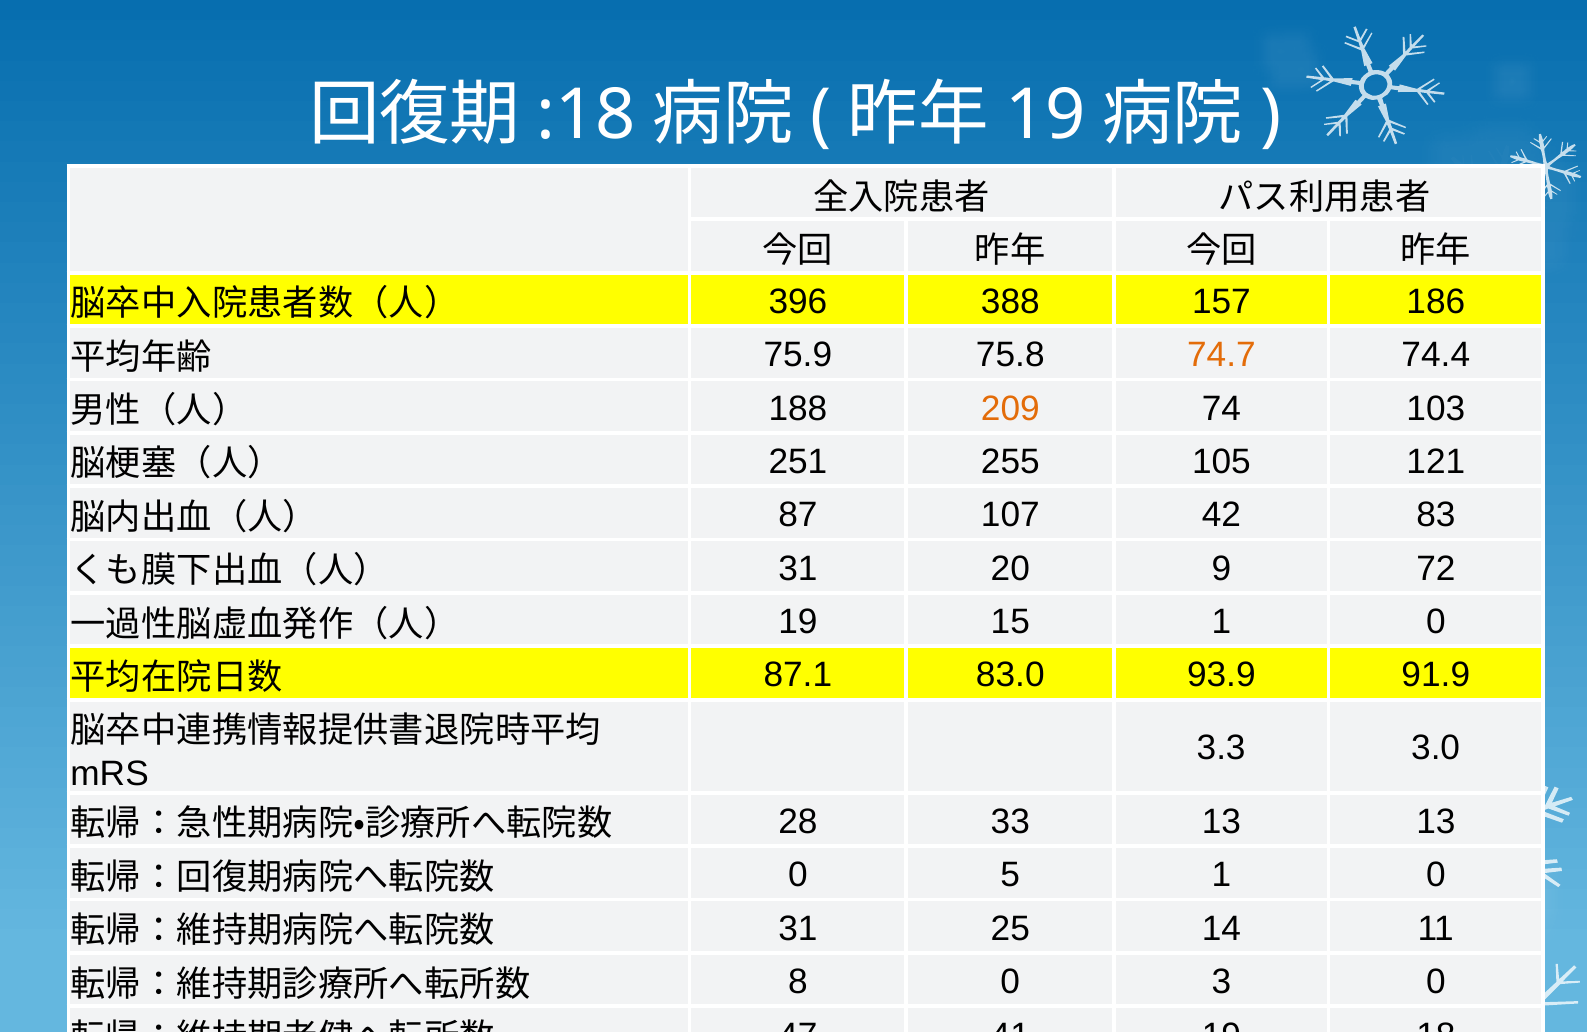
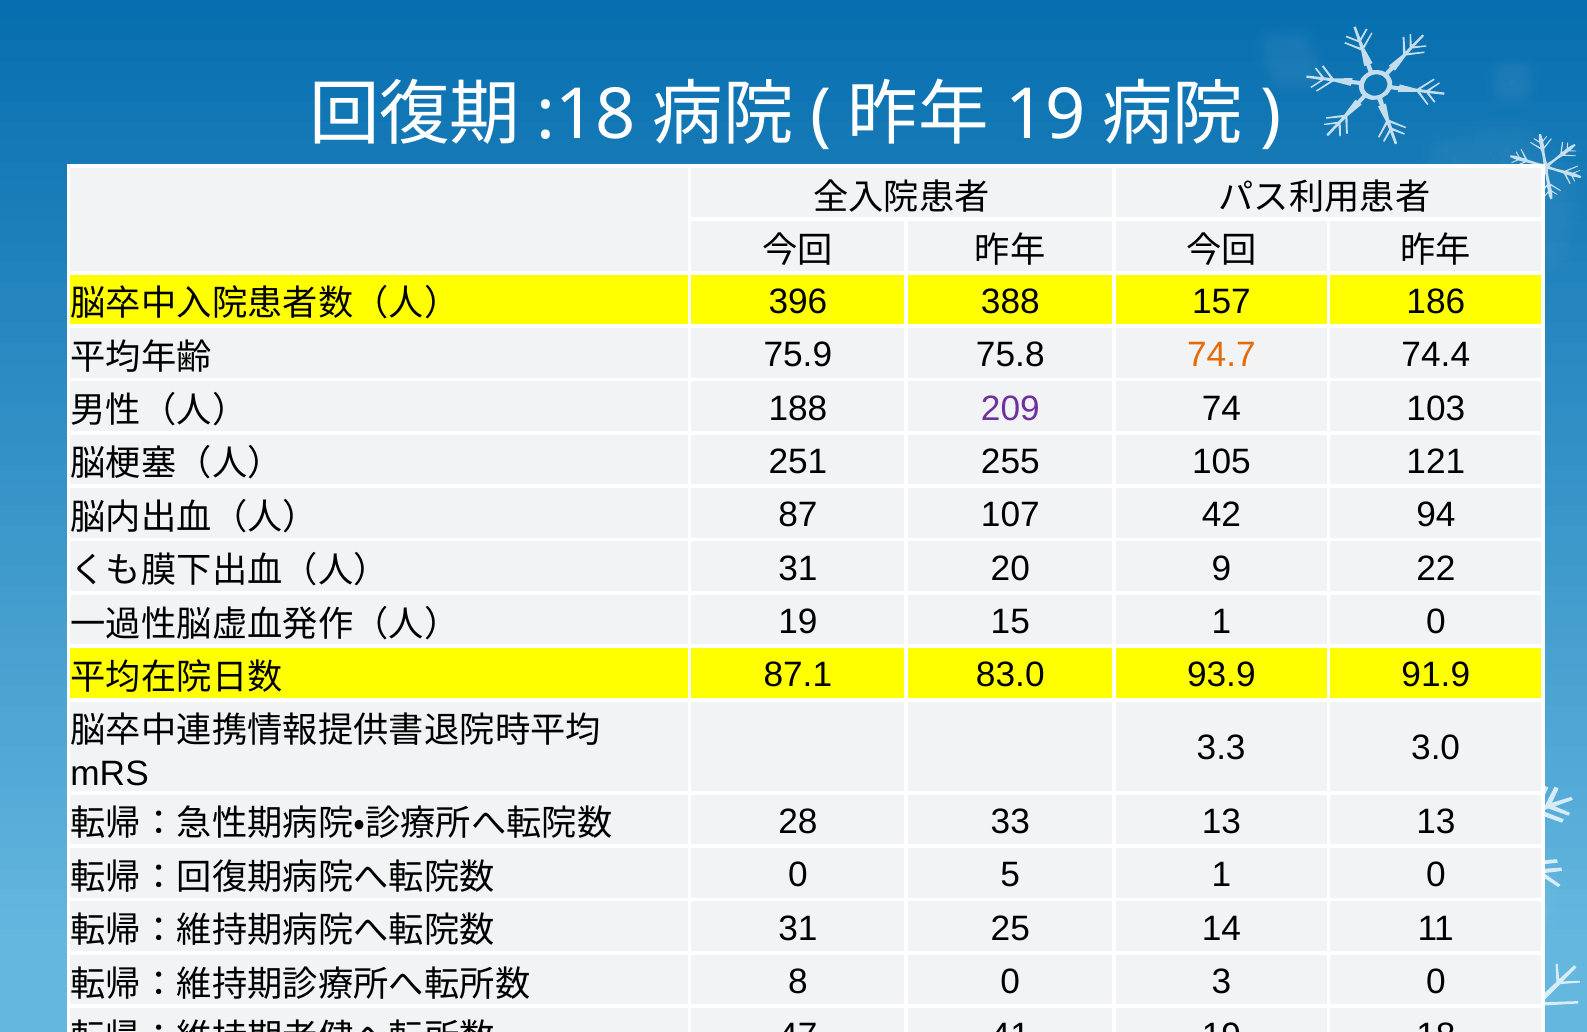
209 colour: orange -> purple (1010, 408)
83: 83 -> 94 (1436, 515)
72: 72 -> 22 (1436, 568)
